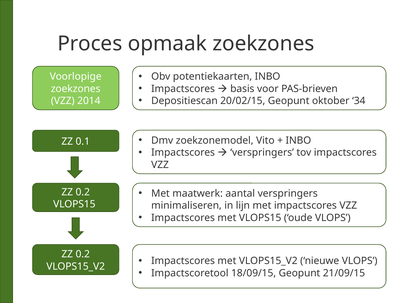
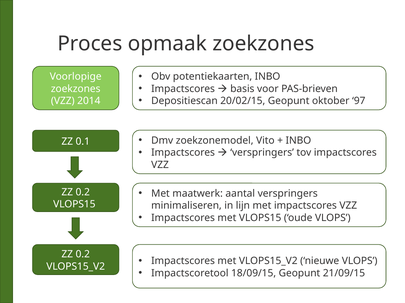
34: 34 -> 97 (359, 101)
